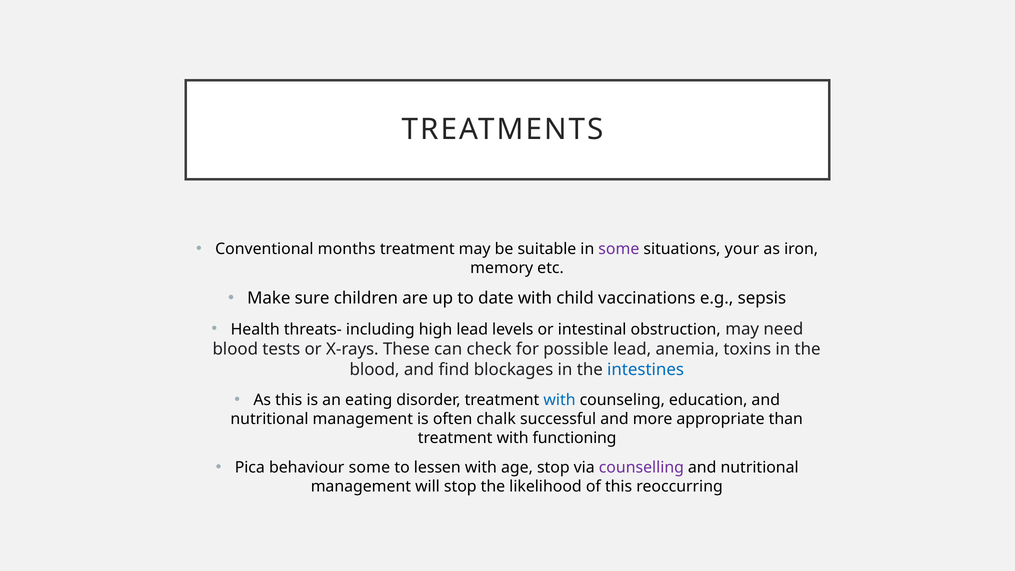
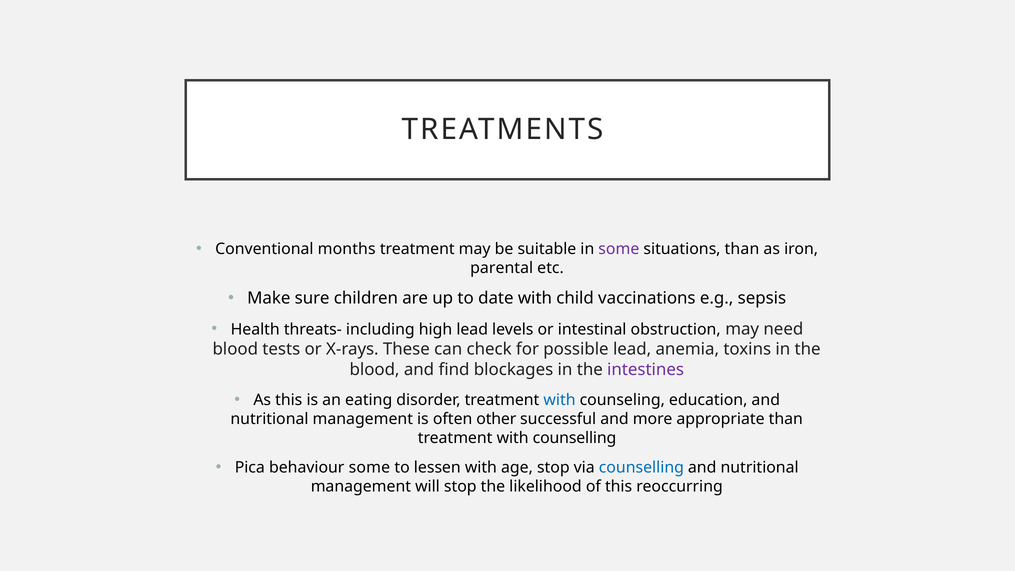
situations your: your -> than (742, 249)
memory: memory -> parental (502, 268)
intestines colour: blue -> purple (646, 370)
chalk: chalk -> other (496, 419)
with functioning: functioning -> counselling (575, 438)
counselling colour: purple -> blue (641, 467)
